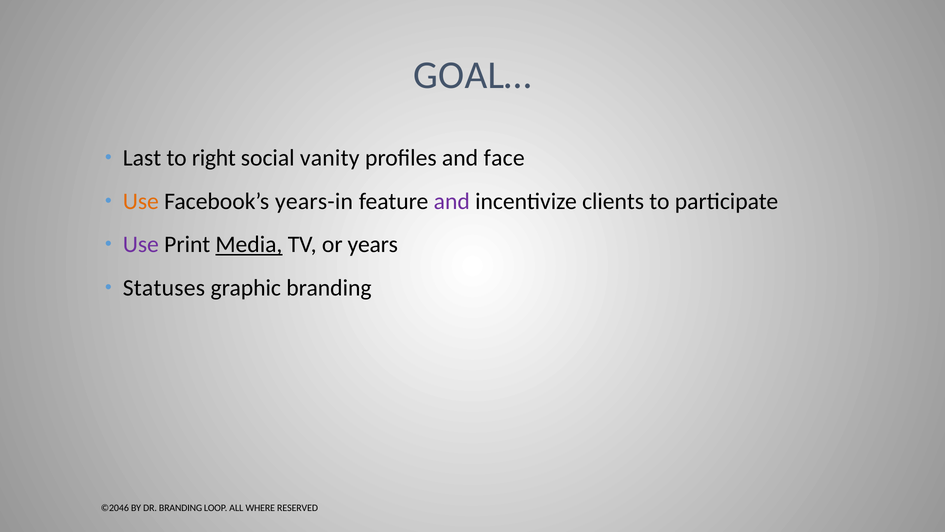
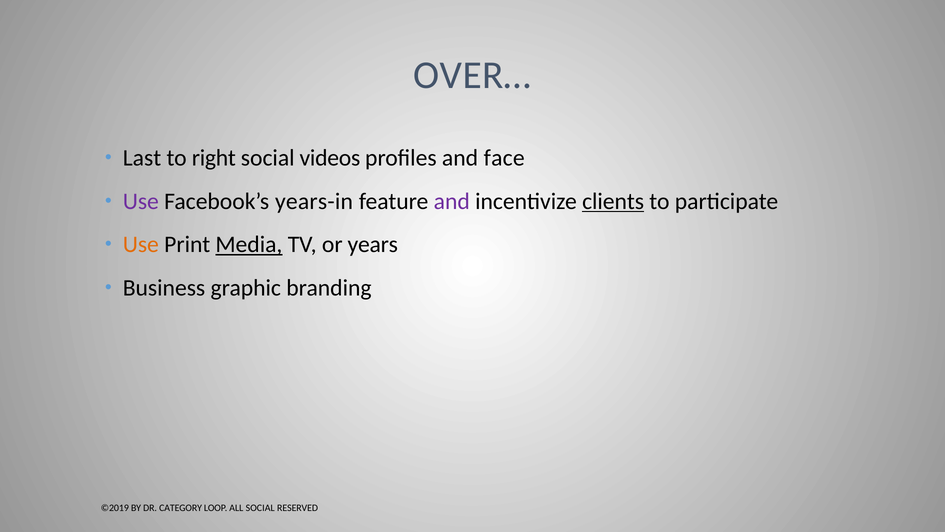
GOAL…: GOAL… -> OVER… (472, 75)
vanity: vanity -> videos (330, 158)
Use colour: orange -> purple (141, 201)
clients underline: none -> present (613, 201)
Use colour: purple -> orange (141, 244)
Statuses: Statuses -> Business (164, 288)
©2046: ©2046 -> ©2019 (115, 508)
DR BRANDING: BRANDING -> CATEGORY (181, 508)
ALL WHERE: WHERE -> SOCIAL (260, 508)
